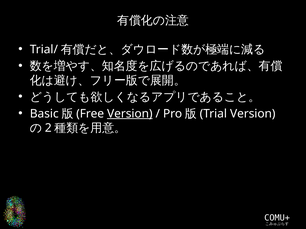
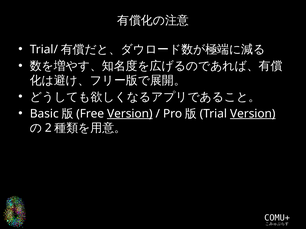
Version underline: none -> present (253, 114)
